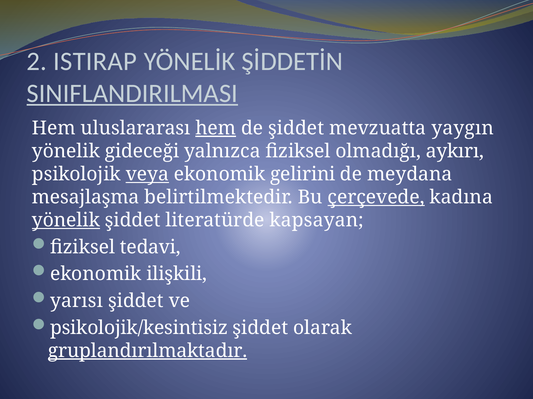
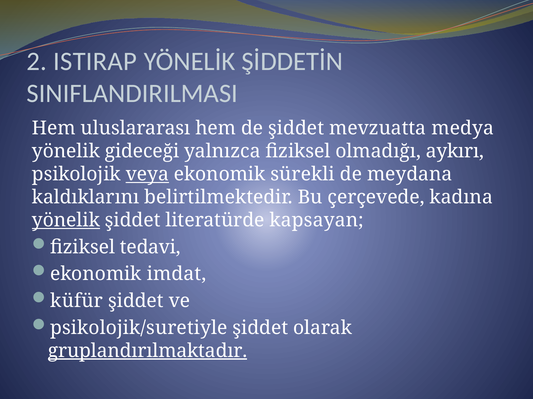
SINIFLANDIRILMASI underline: present -> none (132, 94)
hem underline: present -> none (216, 128)
yaygın: yaygın -> medya (463, 128)
gelirini: gelirini -> sürekli (303, 174)
mesajlaşma: mesajlaşma -> kaldıklarını (86, 198)
çerçevede underline: present -> none (376, 198)
ilişkili: ilişkili -> imdat (177, 275)
yarısı: yarısı -> küfür (77, 301)
psikolojik/kesintisiz: psikolojik/kesintisiz -> psikolojik/suretiyle (139, 328)
